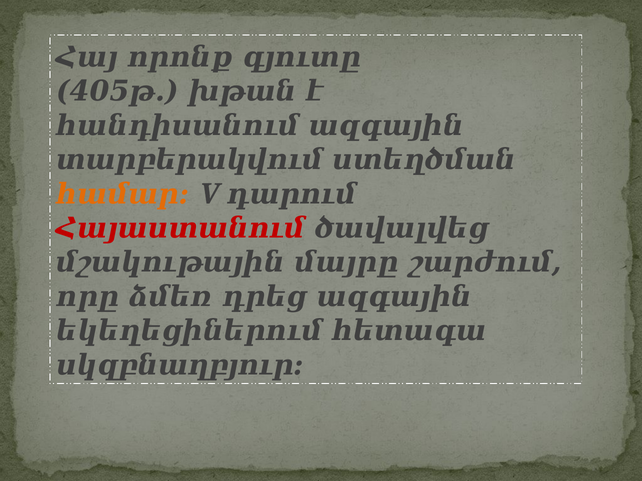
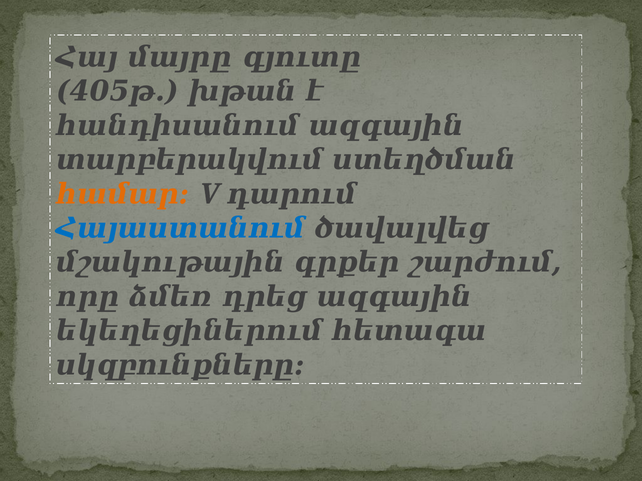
որոնք: որոնք -> մայրը (180, 57)
Հայաստանում colour: red -> blue (181, 229)
մայրը: մայրը -> գրքեր (347, 263)
սկզբնաղբյուր: սկզբնաղբյուր -> սկզբունքները (180, 366)
